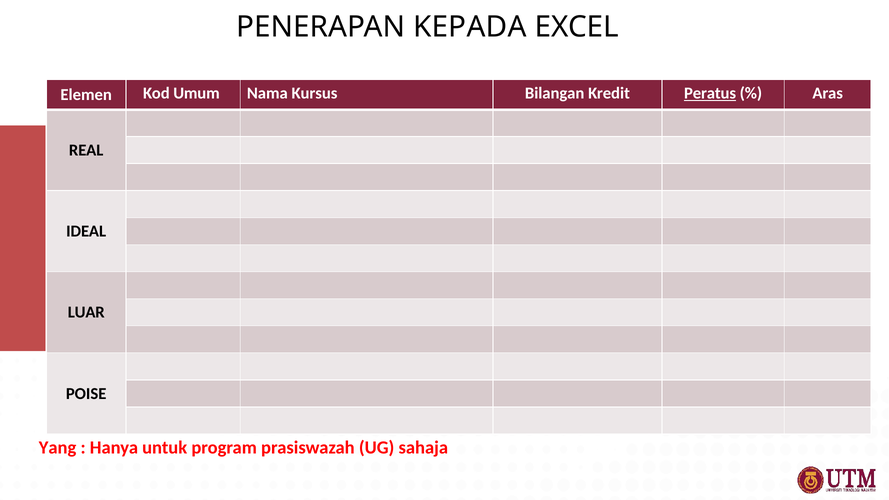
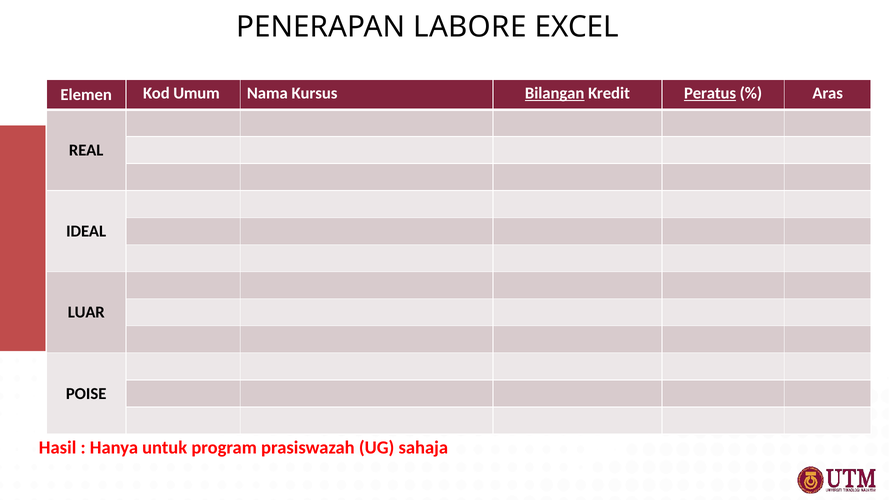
KEPADA: KEPADA -> LABORE (470, 27)
Bilangan underline: none -> present (555, 93)
Yang: Yang -> Hasil (58, 448)
